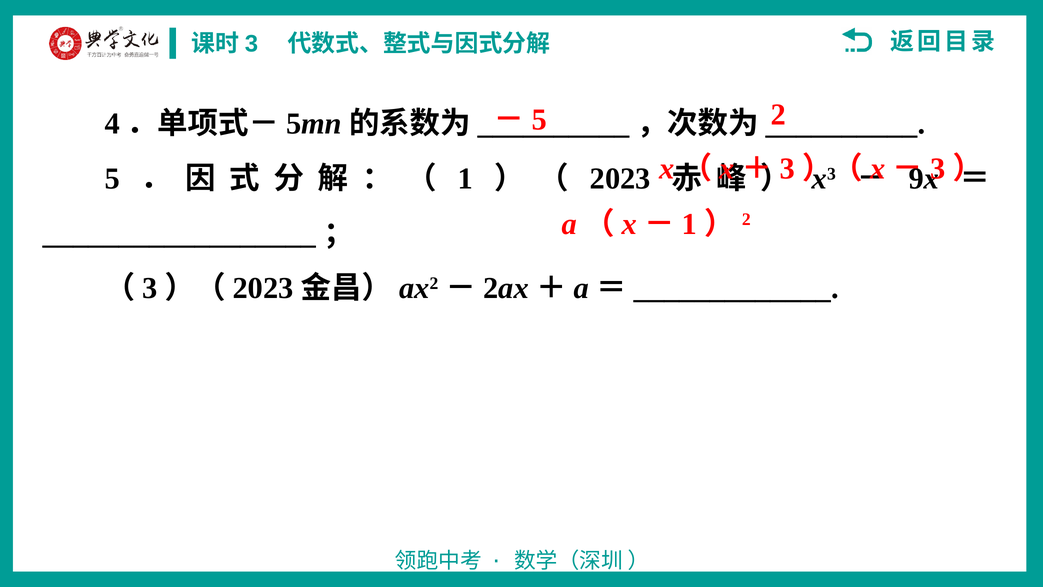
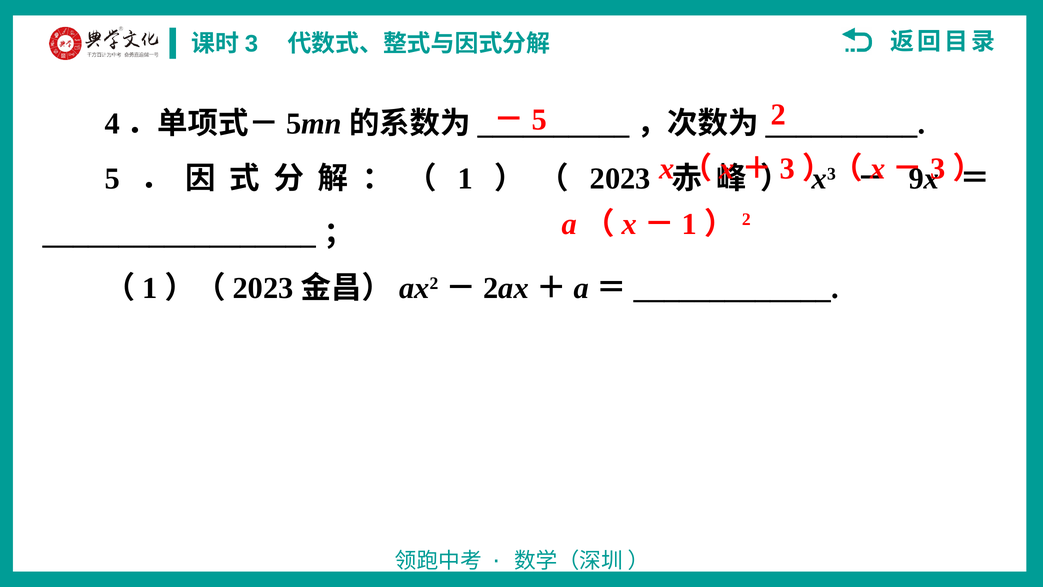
3: 3 -> 1 (150, 288)
